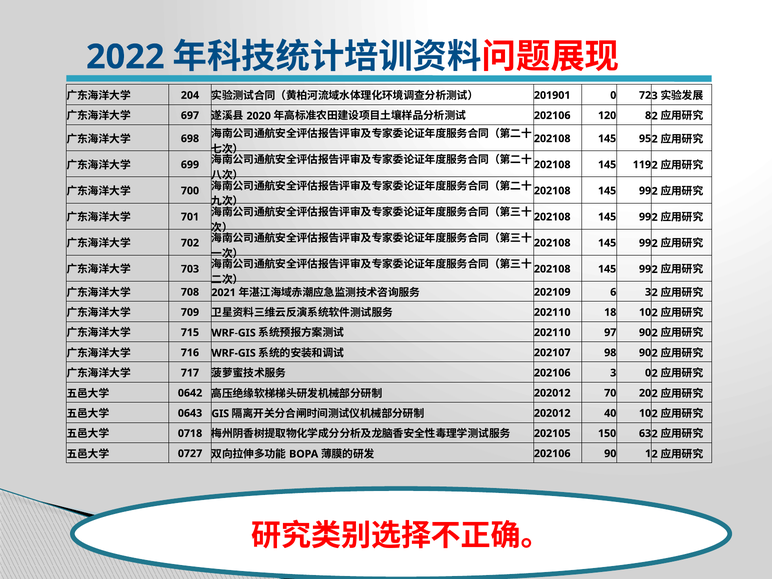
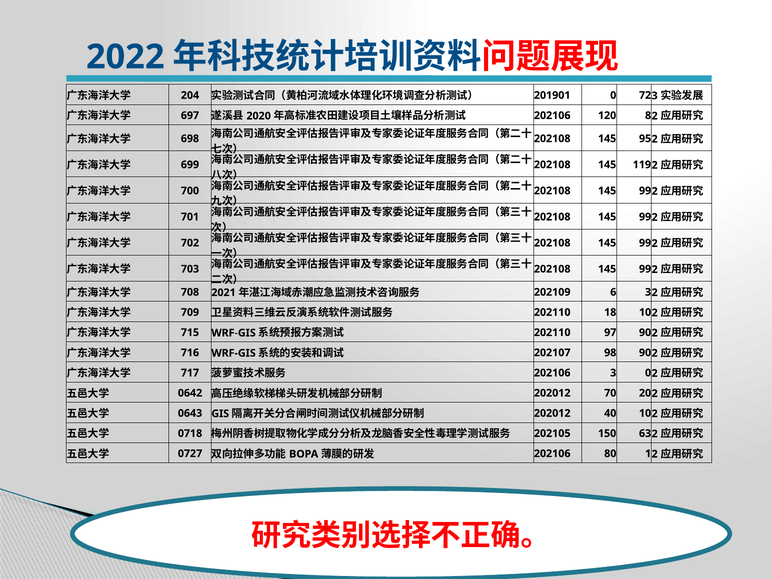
90: 90 -> 80 (610, 454)
